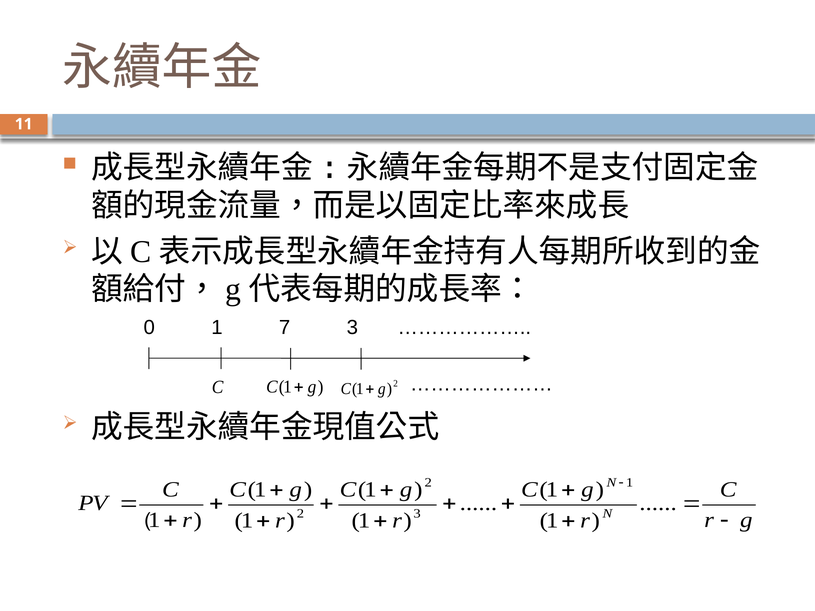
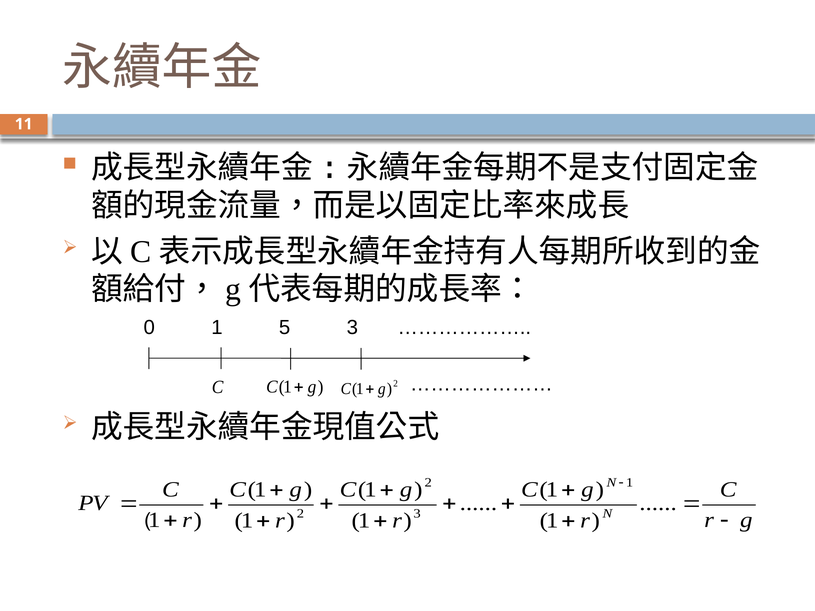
7: 7 -> 5 (285, 328)
